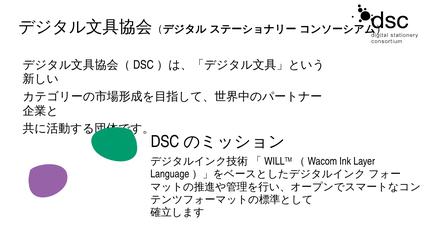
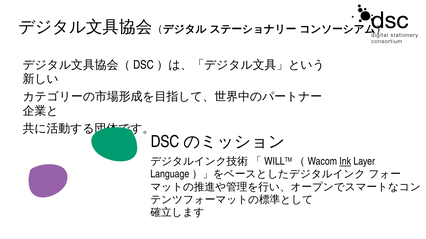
Ink underline: none -> present (345, 162)
